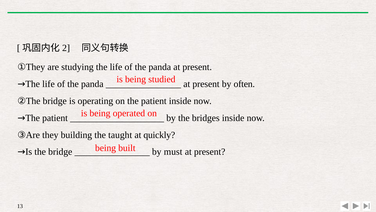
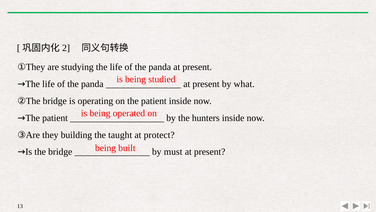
often: often -> what (244, 84)
bridges: bridges -> hunters (206, 118)
quickly: quickly -> protect (159, 135)
